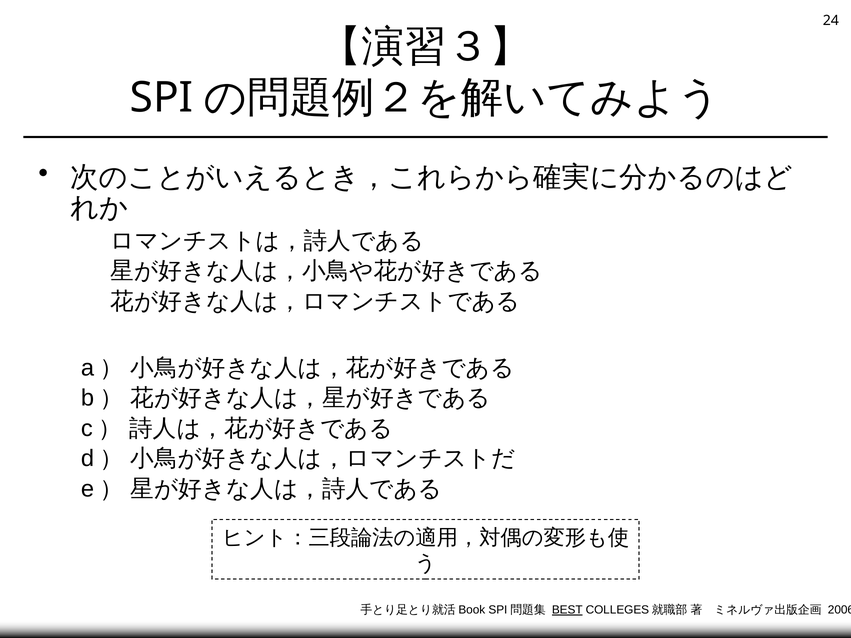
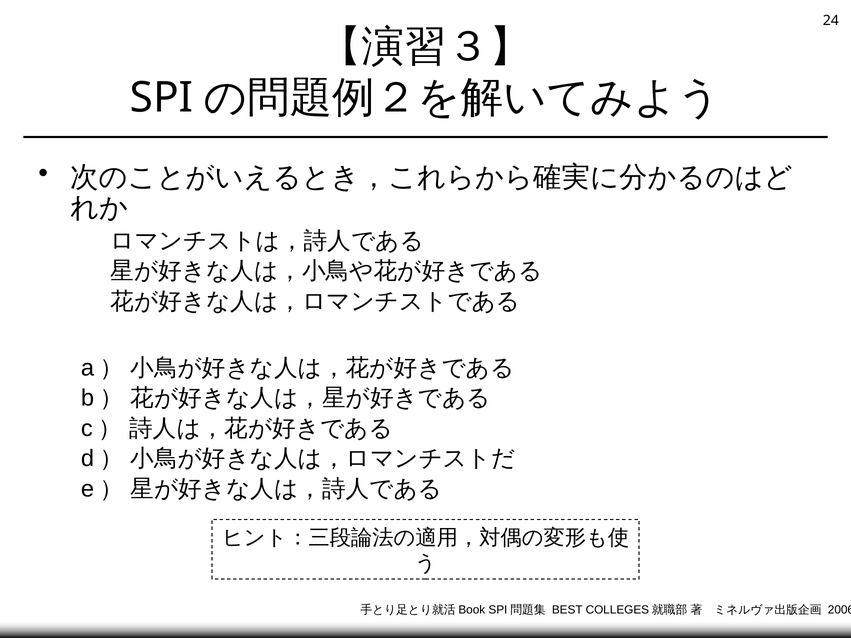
BEST underline: present -> none (567, 610)
